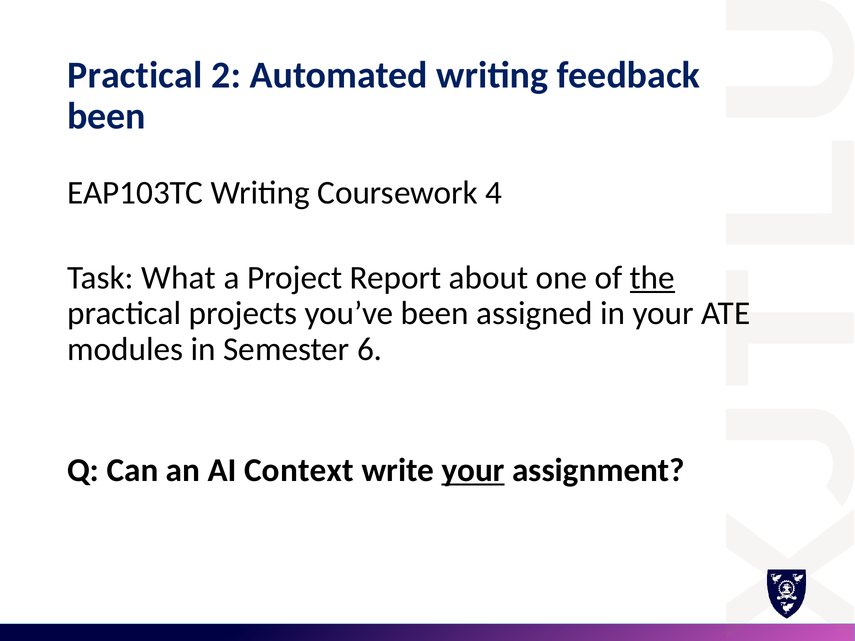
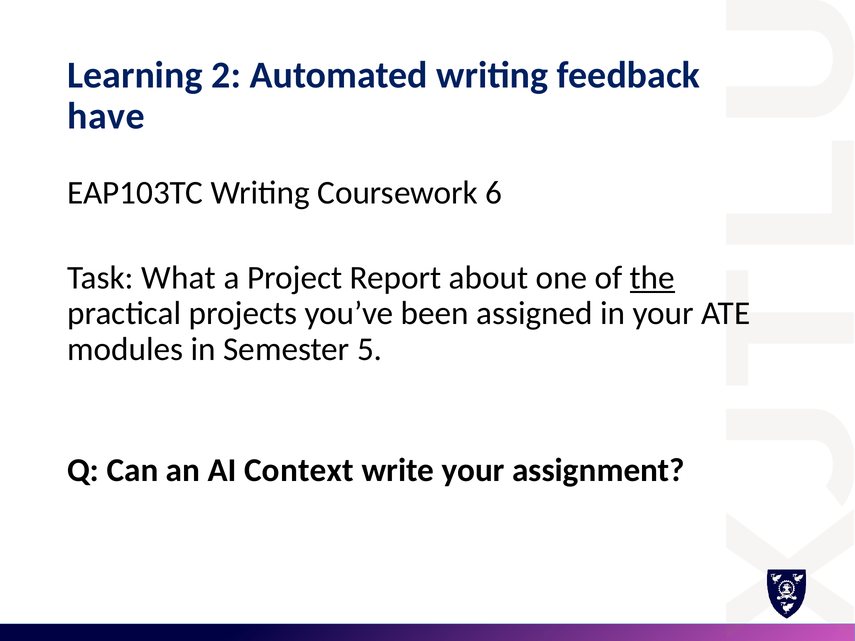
Practical: Practical -> Learning (135, 75)
been: been -> have (106, 116)
4: 4 -> 6 (494, 193)
6: 6 -> 5 (370, 349)
your underline: present -> none (473, 470)
